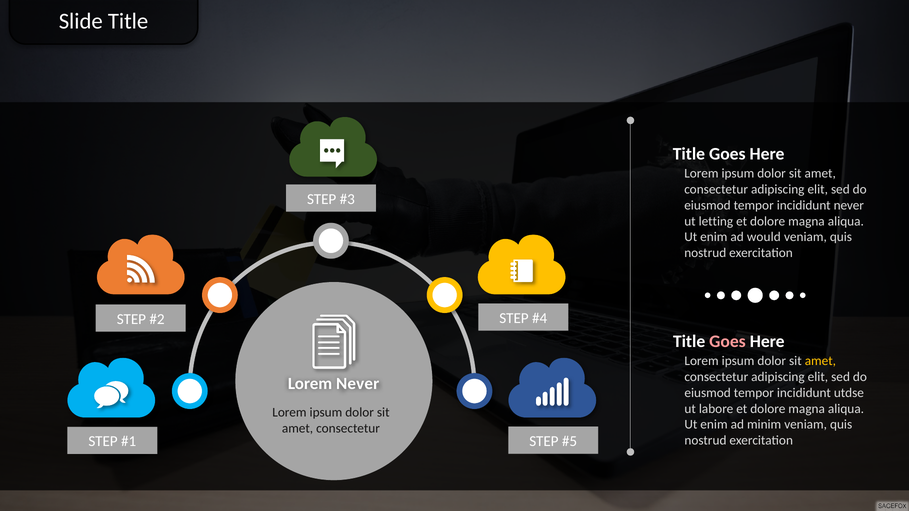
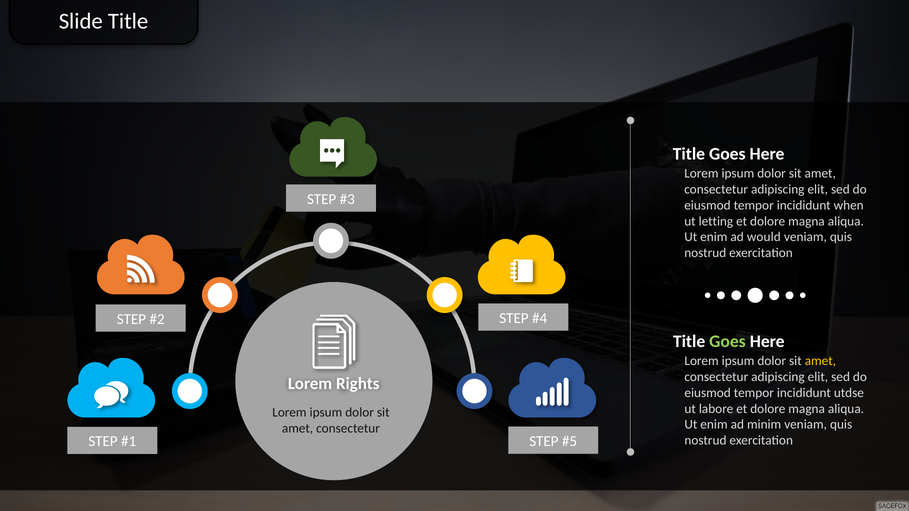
incididunt never: never -> when (849, 205)
Goes colour: pink -> light green (727, 342)
Lorem Never: Never -> Rights (358, 384)
